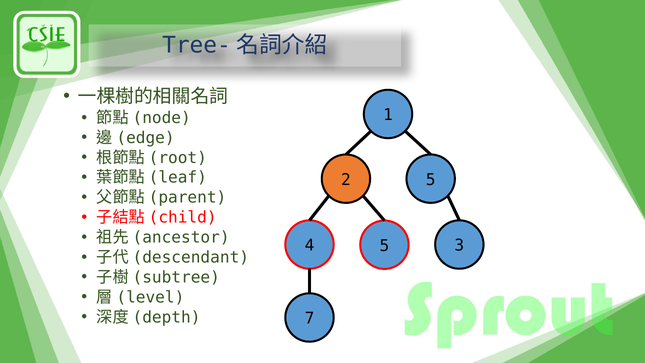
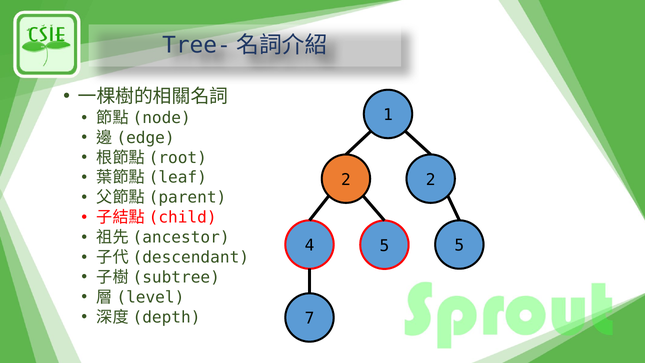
2 5: 5 -> 2 (431, 180)
5 3: 3 -> 5 (459, 246)
